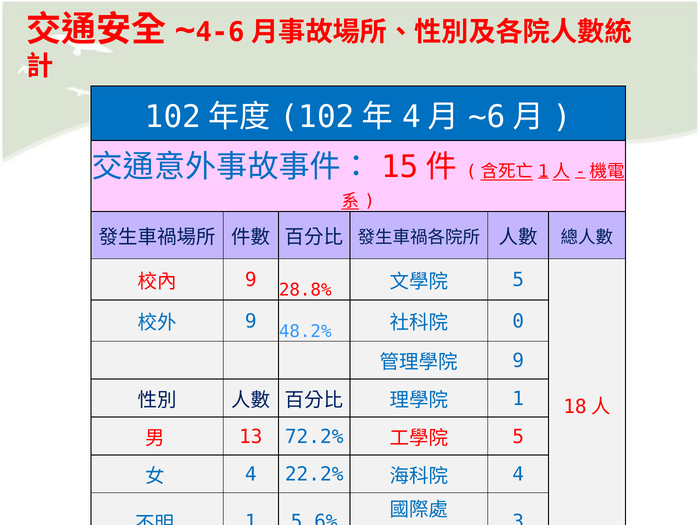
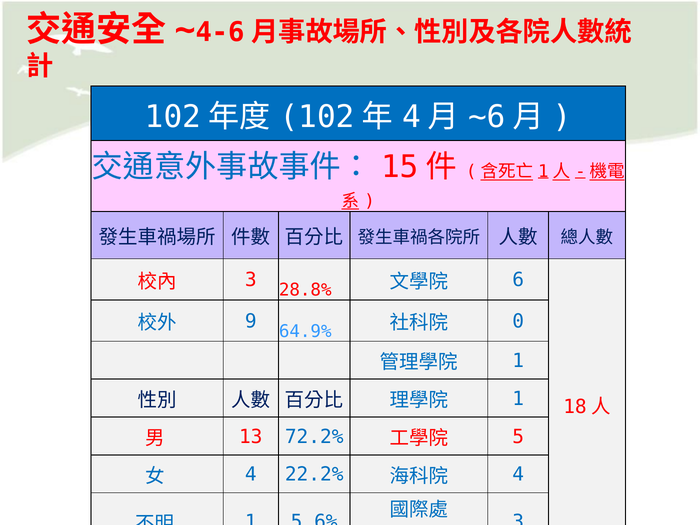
9: 9 -> 3 (251, 280)
5: 5 -> 6 (518, 280)
48.2%: 48.2% -> 64.9% (305, 331)
9: 9 -> 1 (518, 361)
